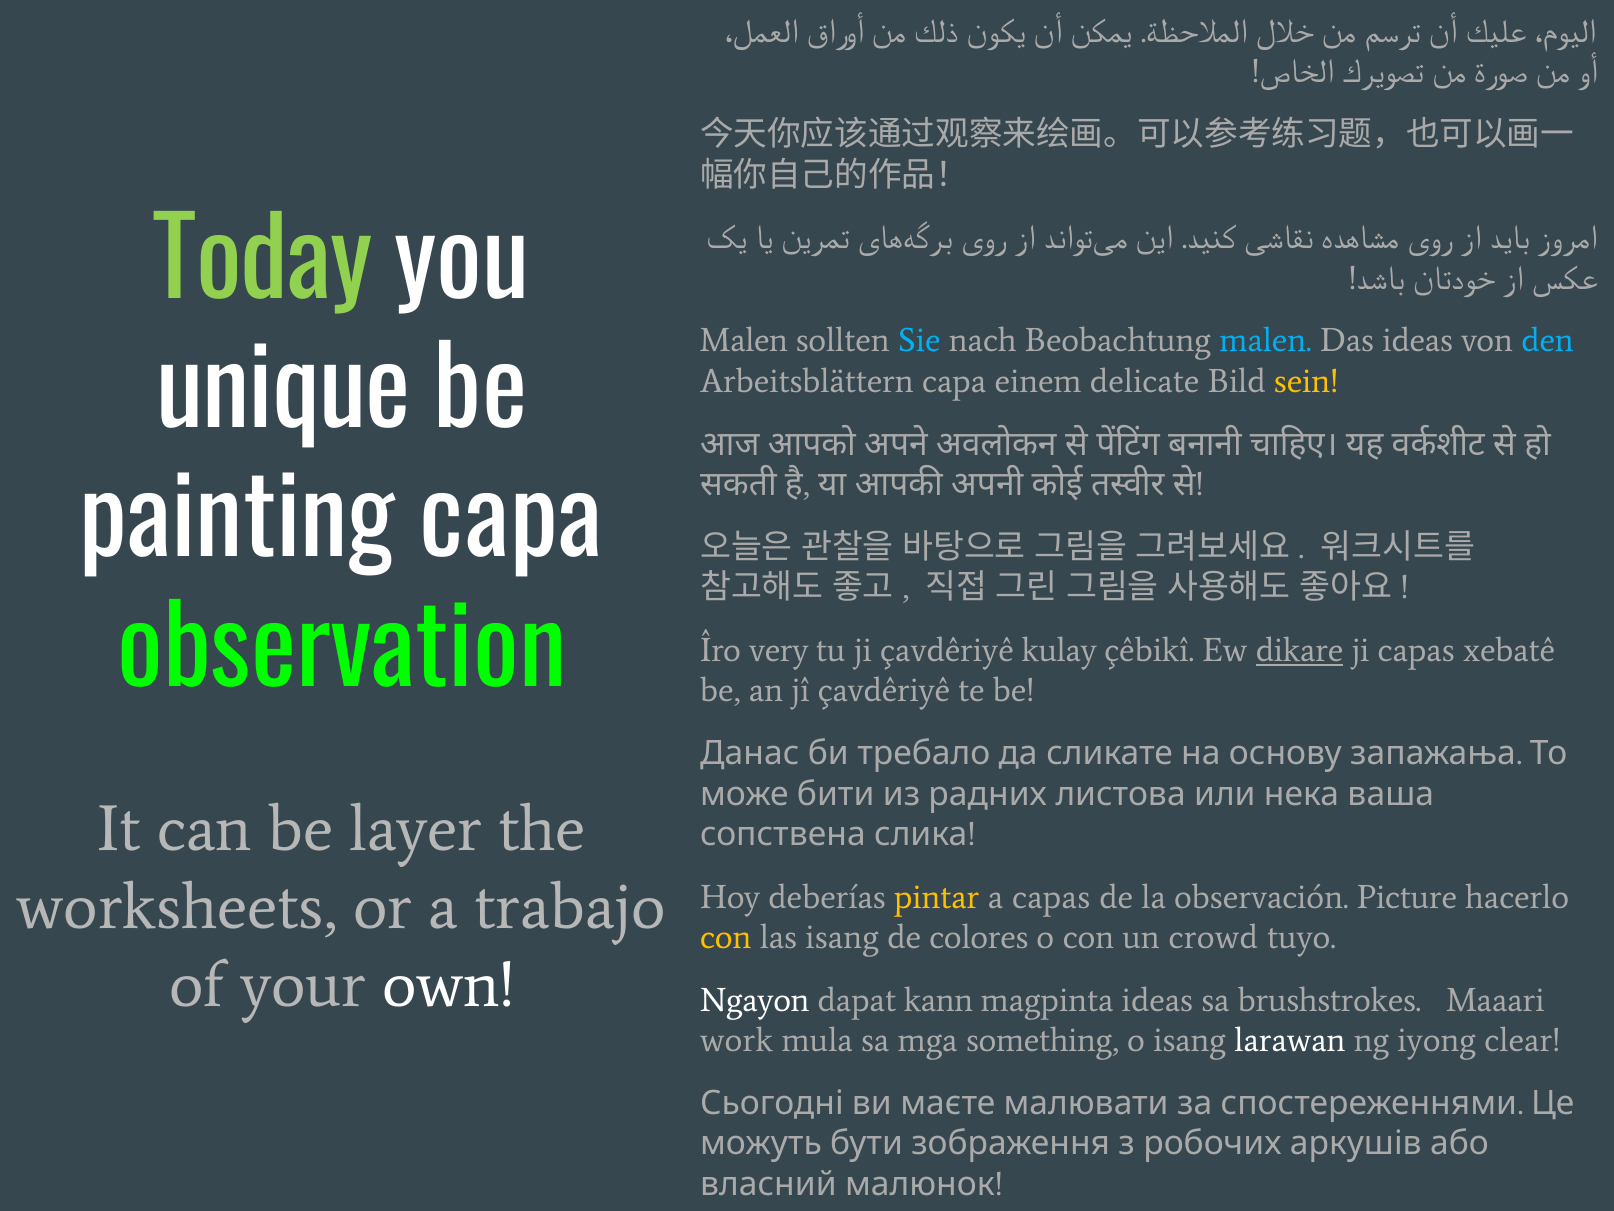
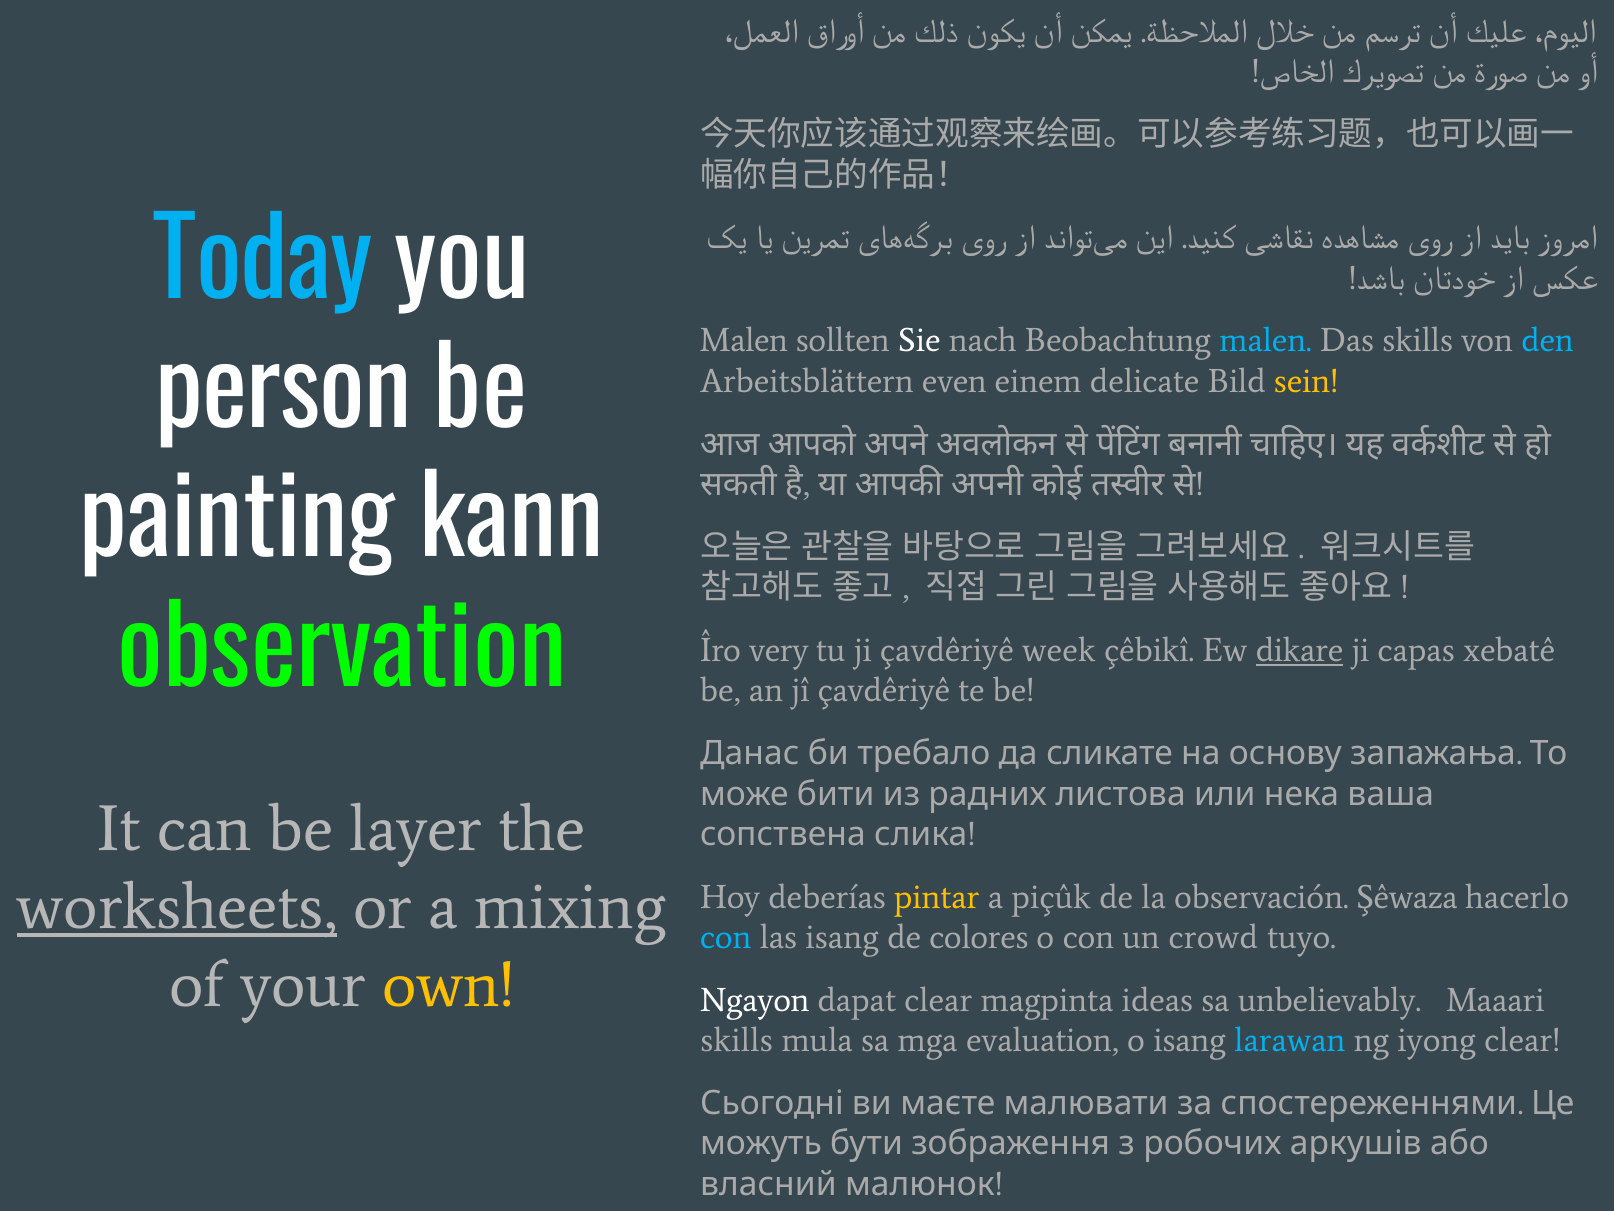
Today colour: light green -> light blue (263, 263)
Sie colour: light blue -> white (919, 341)
Das ideas: ideas -> skills (1418, 341)
unique: unique -> person (283, 392)
Arbeitsblättern capa: capa -> even (954, 381)
painting capa: capa -> kann (512, 521)
kulay: kulay -> week (1059, 650)
worksheets underline: none -> present (177, 907)
trabajo: trabajo -> mixing (570, 907)
a capas: capas -> piçûk (1051, 897)
Picture: Picture -> Şêwaza (1407, 897)
con colour: yellow -> light blue (726, 937)
own colour: white -> yellow (449, 985)
dapat kann: kann -> clear (938, 1000)
brushstrokes: brushstrokes -> unbelievably (1329, 1000)
work: work -> skills (737, 1040)
something: something -> evaluation (1042, 1040)
larawan colour: white -> light blue (1290, 1040)
